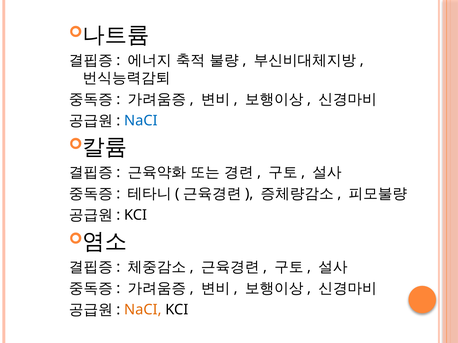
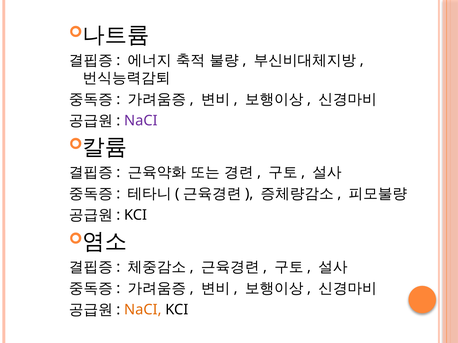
NaCI colour: blue -> purple (141, 121)
